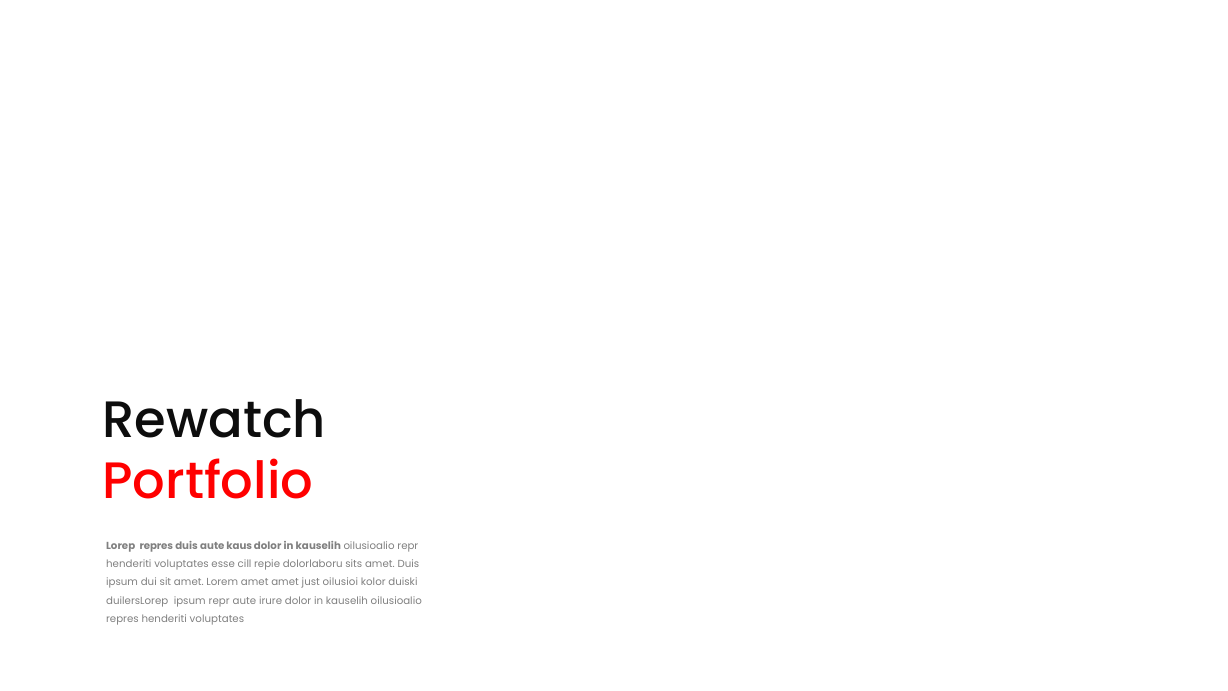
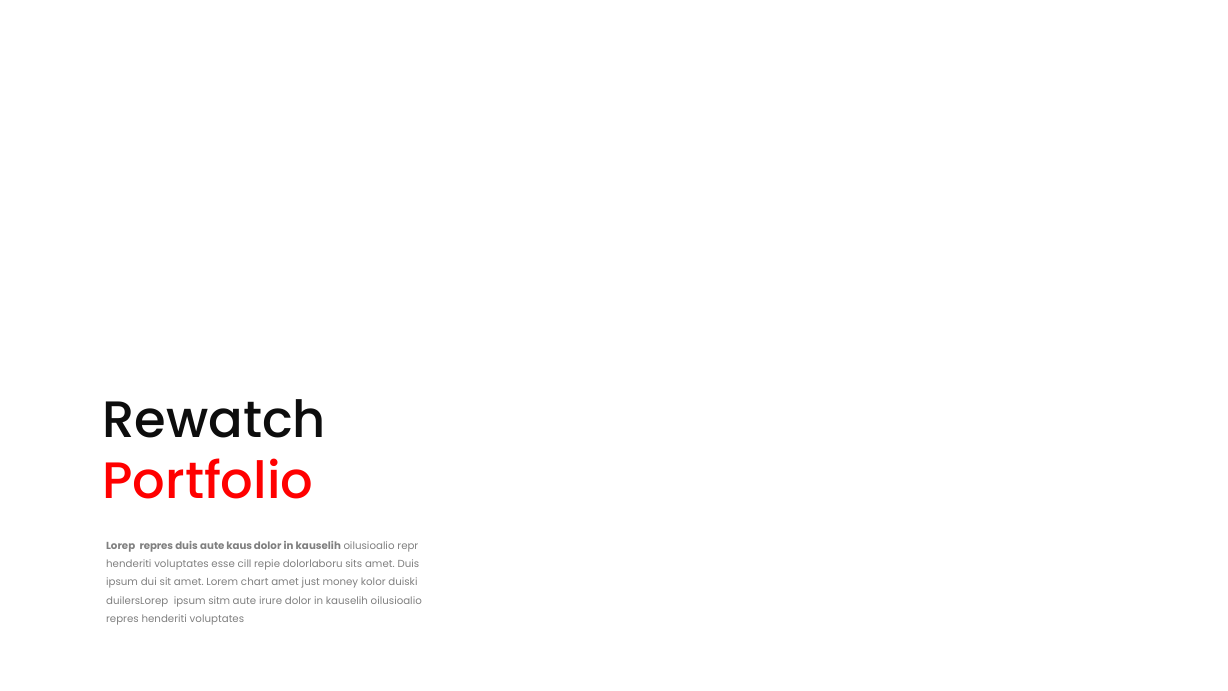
Lorem amet: amet -> chart (255, 582)
oilusioi: oilusioi -> money (340, 582)
ipsum repr: repr -> sitm (219, 601)
